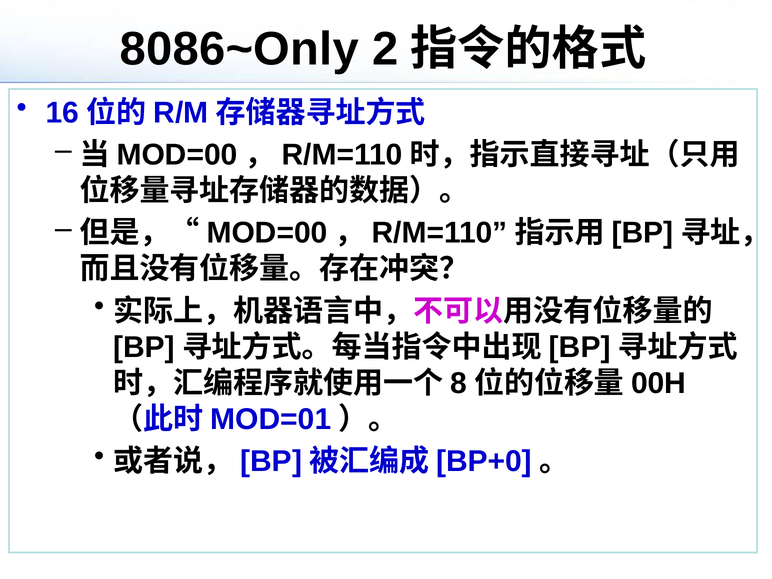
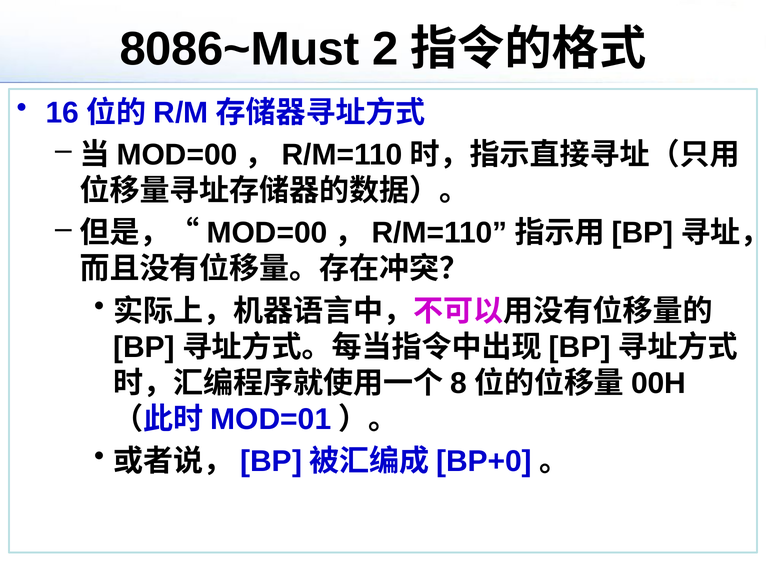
8086~Only: 8086~Only -> 8086~Must (240, 49)
